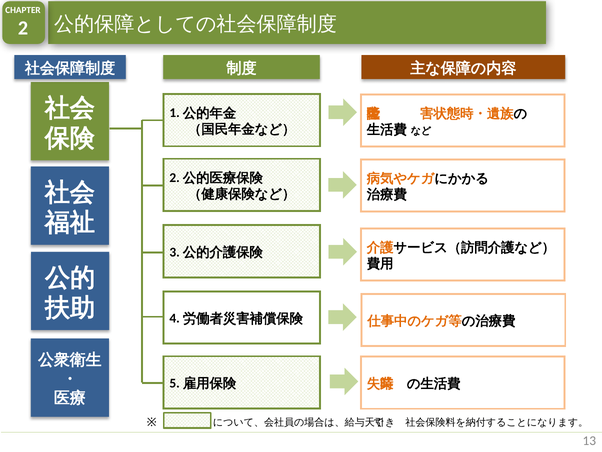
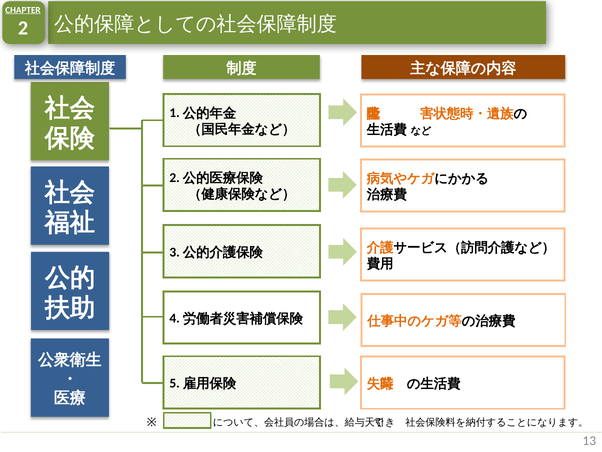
CHAPTER underline: none -> present (23, 10)
